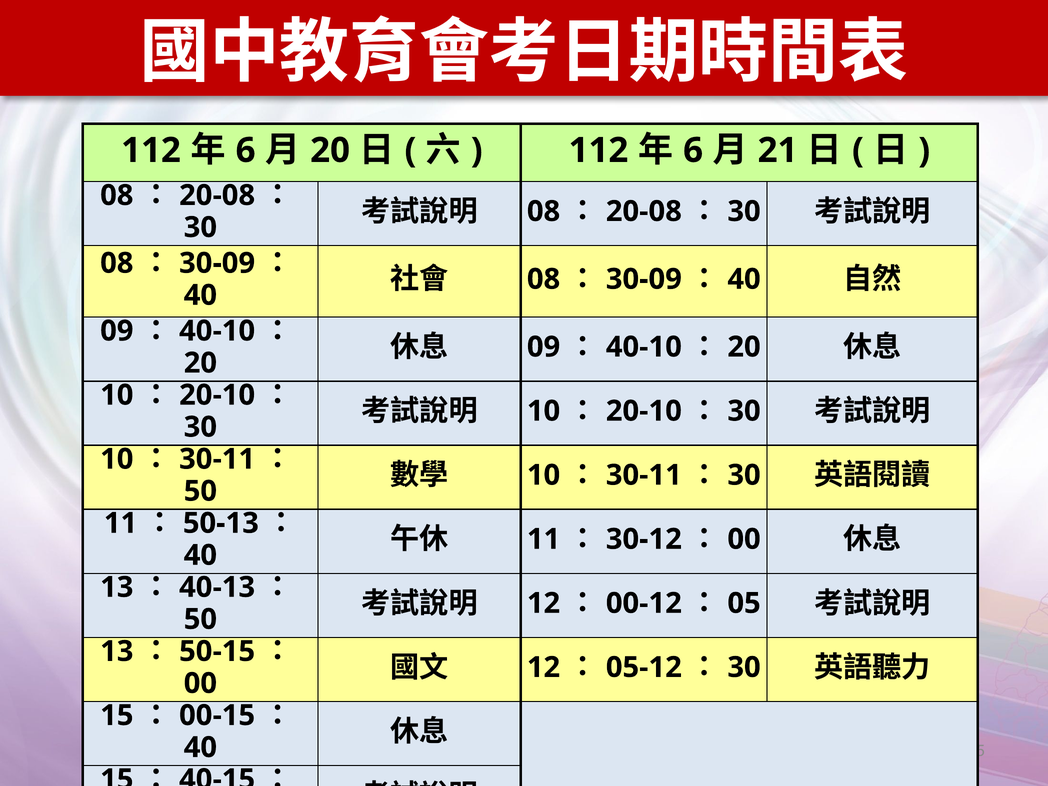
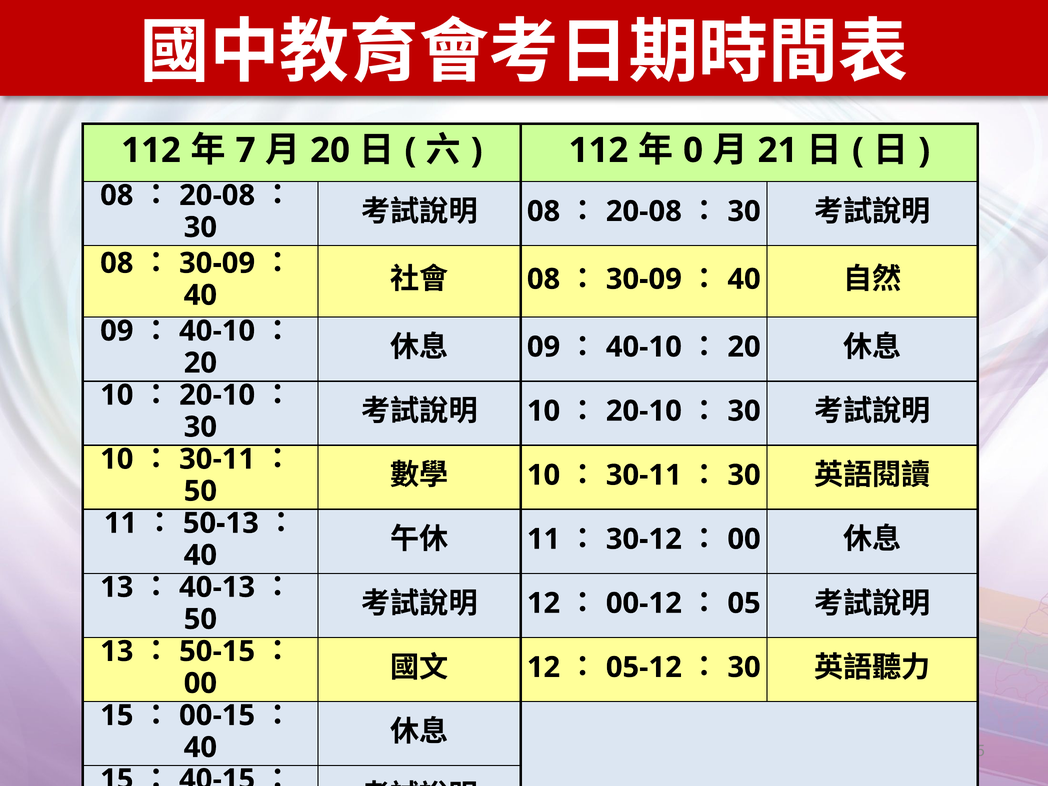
6: 6 -> 7 (246, 150)
6: 6 -> 0 (693, 150)
